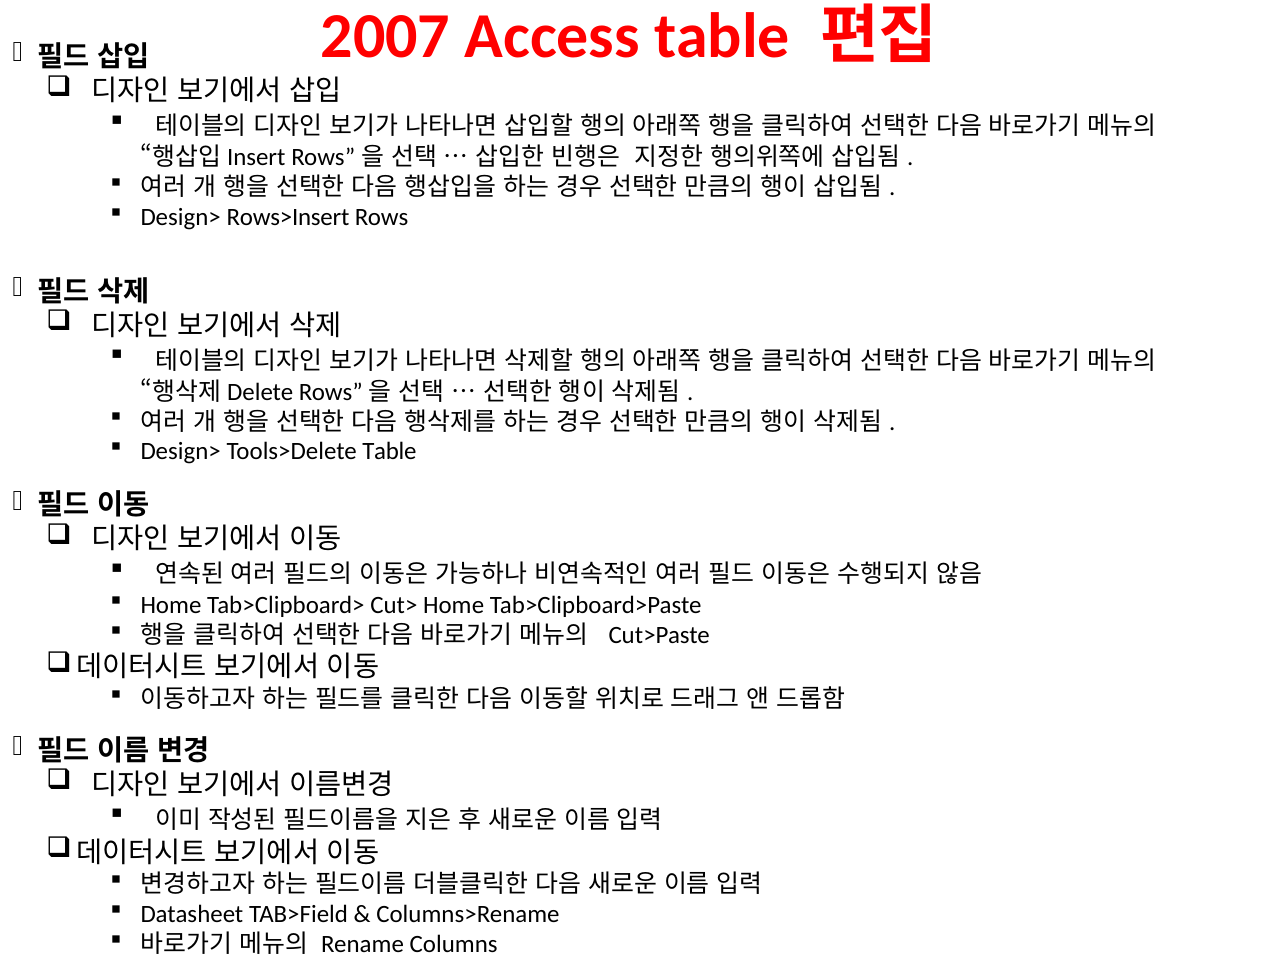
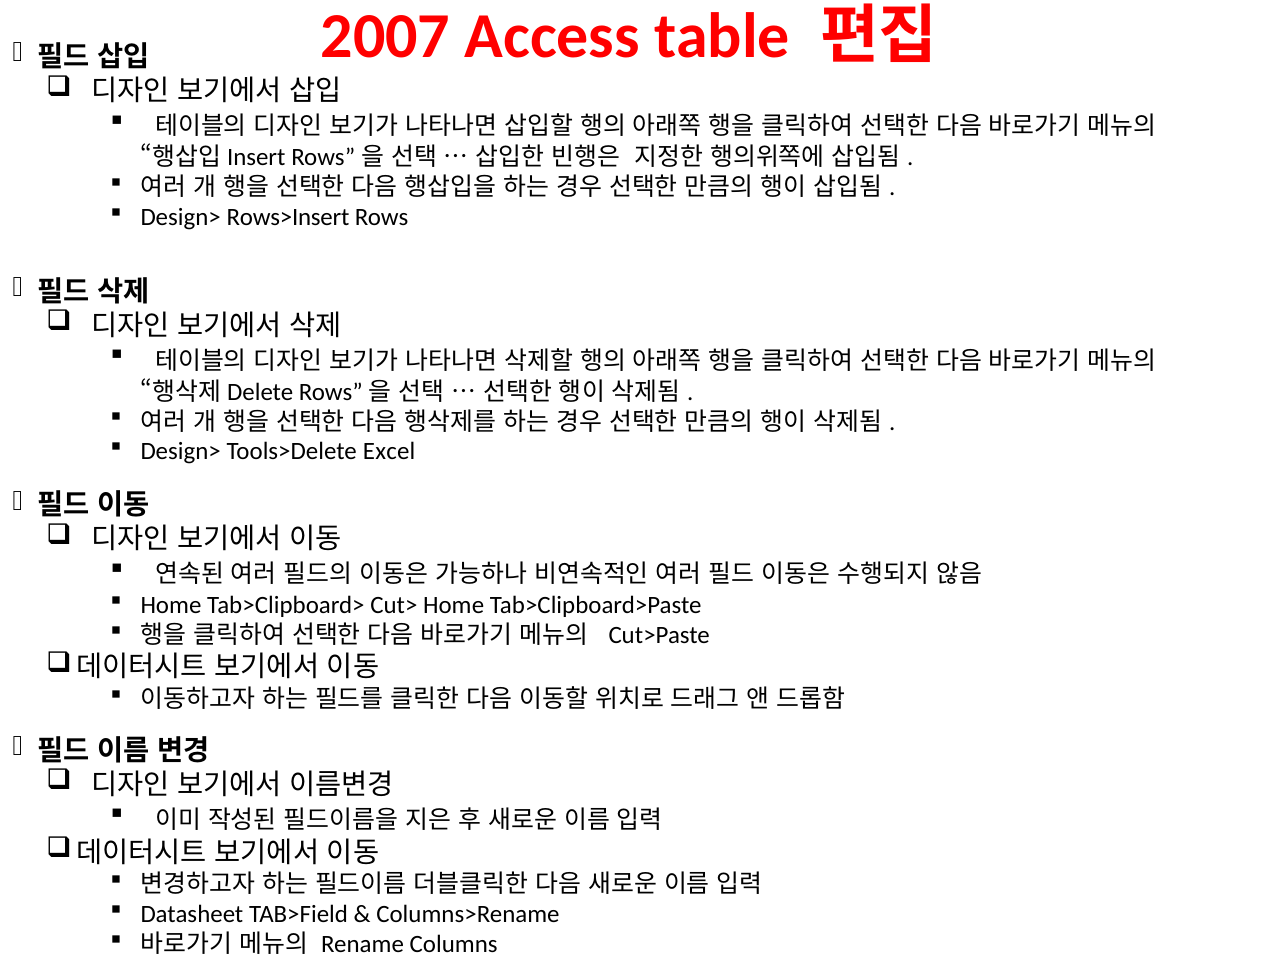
Tools>Delete Table: Table -> Excel (389, 452)
